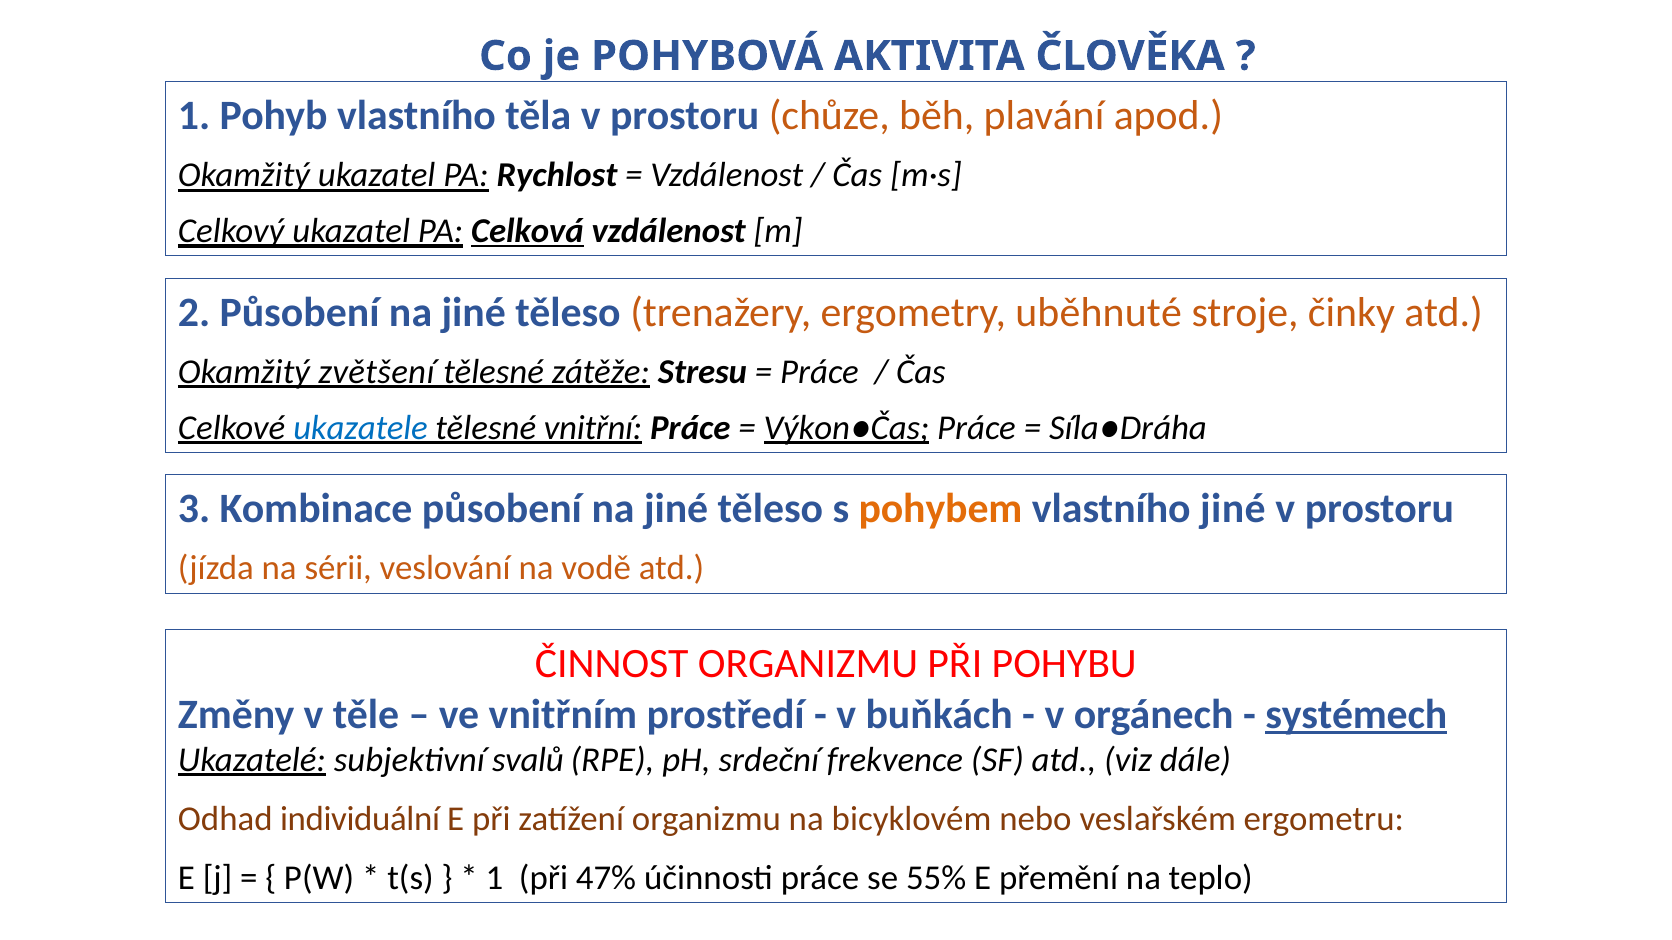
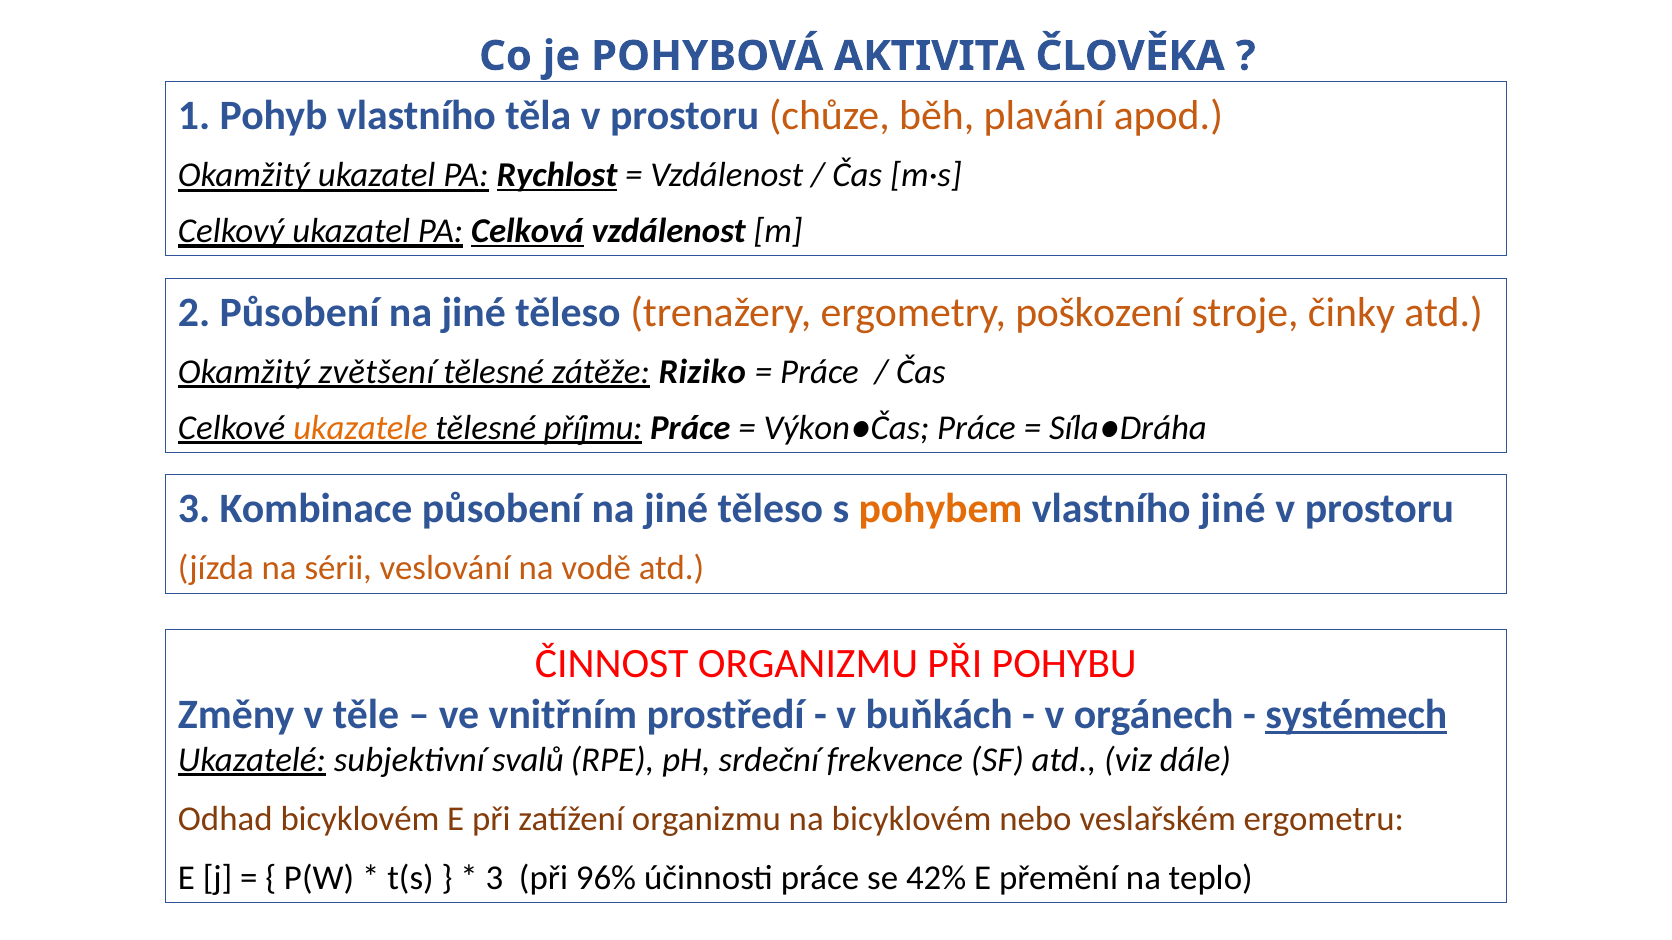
Rychlost underline: none -> present (557, 175)
uběhnuté: uběhnuté -> poškození (1099, 313)
Stresu: Stresu -> Riziko (702, 372)
ukazatele colour: blue -> orange (360, 428)
vnitřní: vnitřní -> příjmu (593, 428)
Výkon●Čas underline: present -> none (846, 428)
Odhad individuální: individuální -> bicyklovém (360, 819)
1: 1 -> 3 (494, 879)
47%: 47% -> 96% (606, 879)
55%: 55% -> 42% (936, 879)
